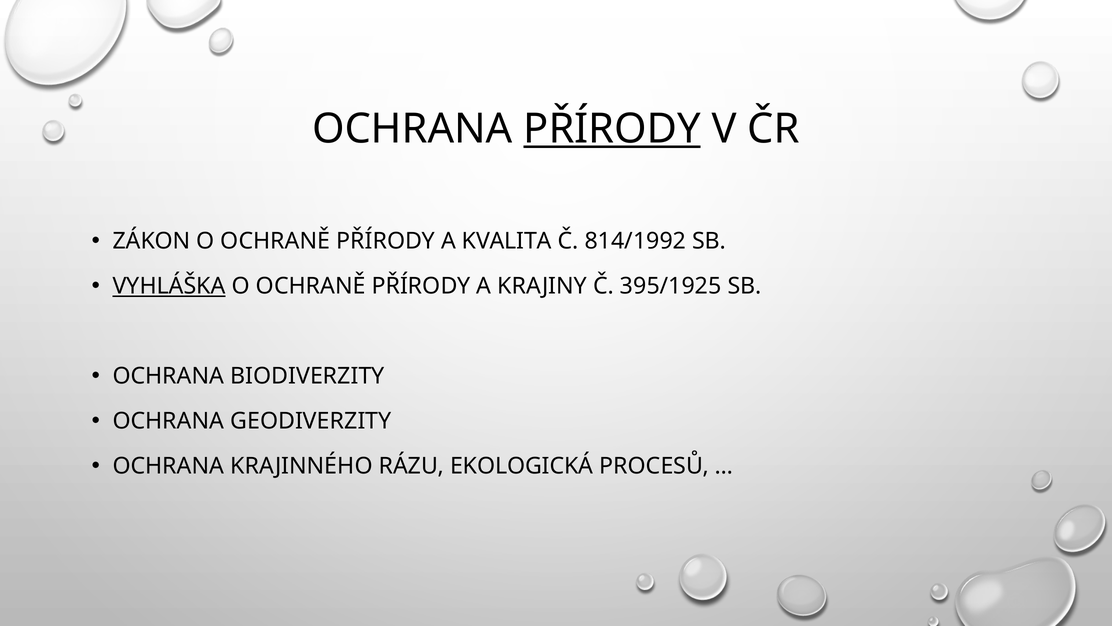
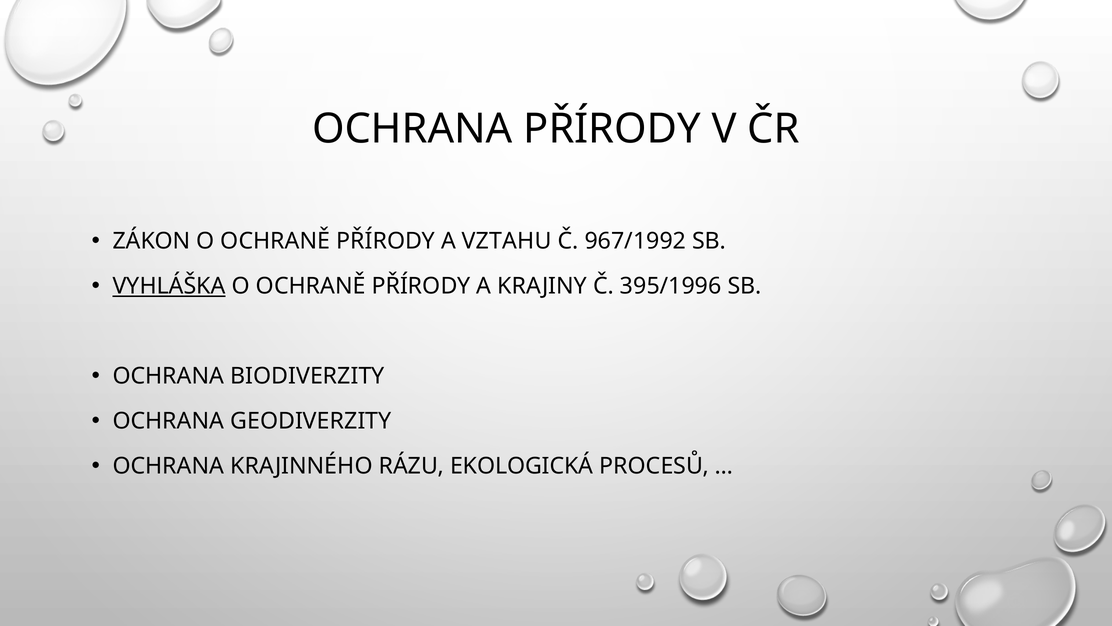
PŘÍRODY underline: present -> none (612, 129)
KVALITA: KVALITA -> VZTAHU (507, 241)
814/1992: 814/1992 -> 967/1992 (635, 241)
395/1925: 395/1925 -> 395/1996 (671, 286)
